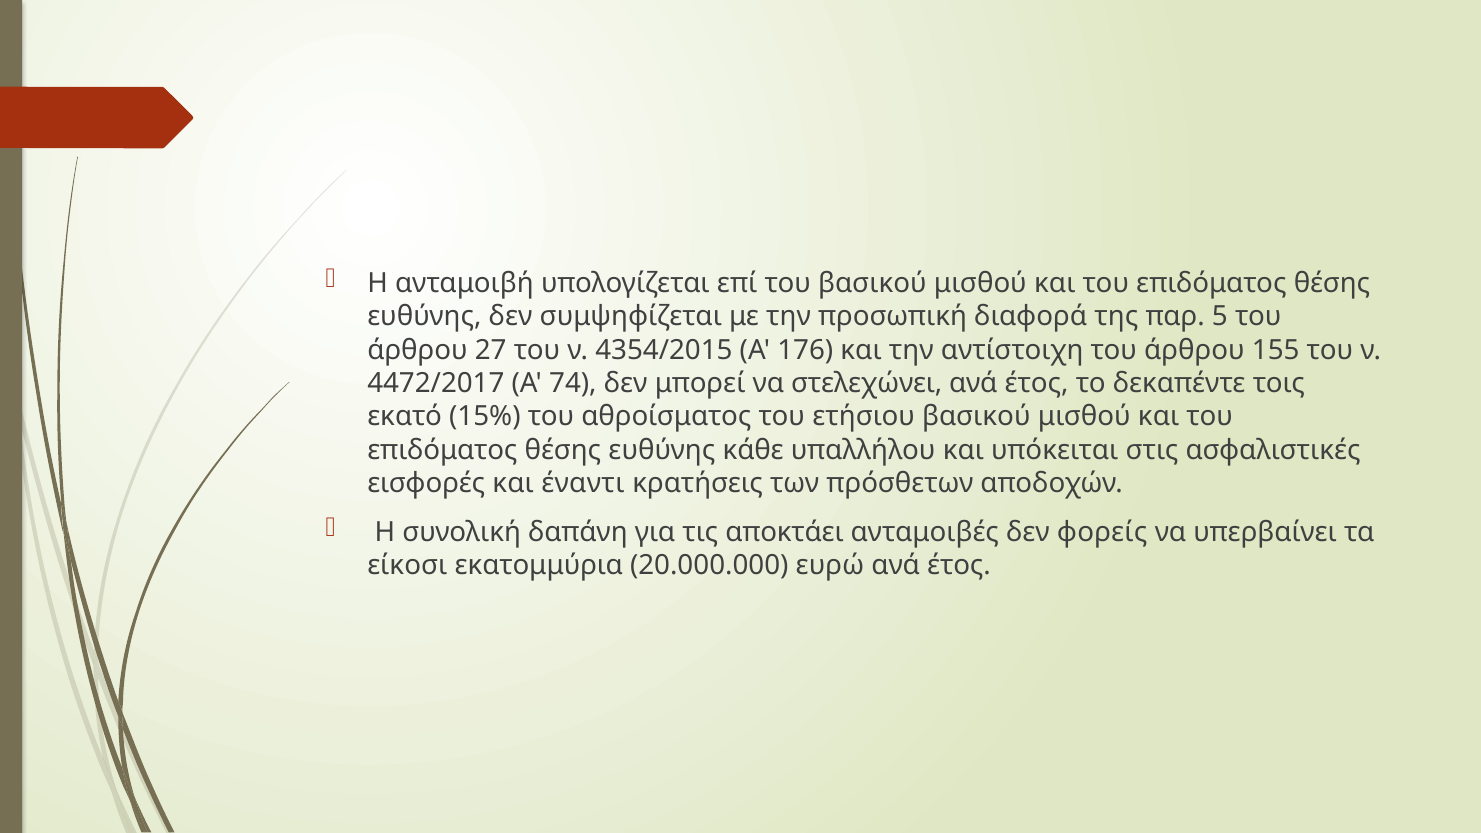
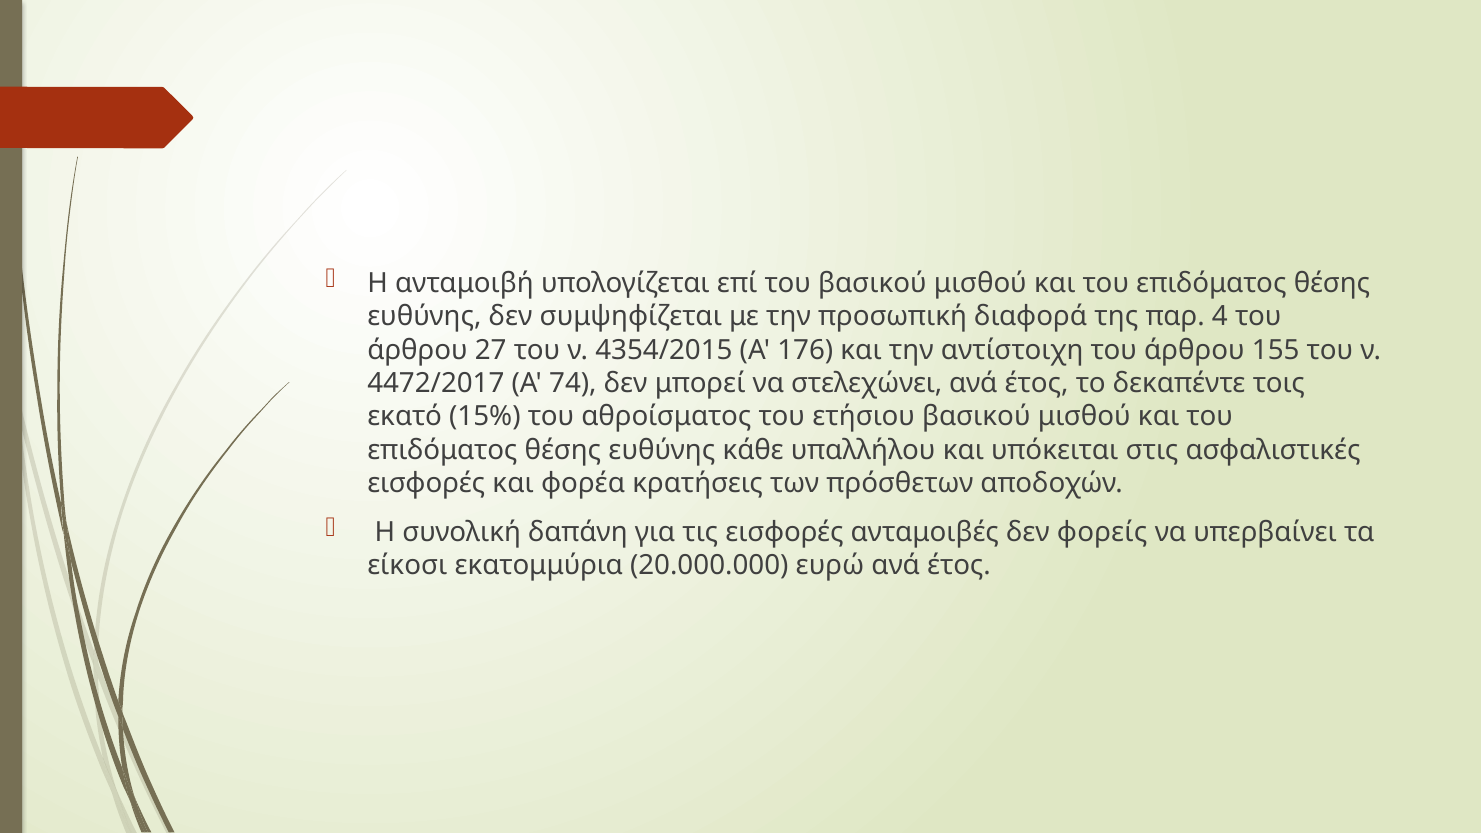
5: 5 -> 4 (1220, 317)
έναντι: έναντι -> φορέα (583, 483)
τις αποκτάει: αποκτάει -> εισφορές (785, 532)
